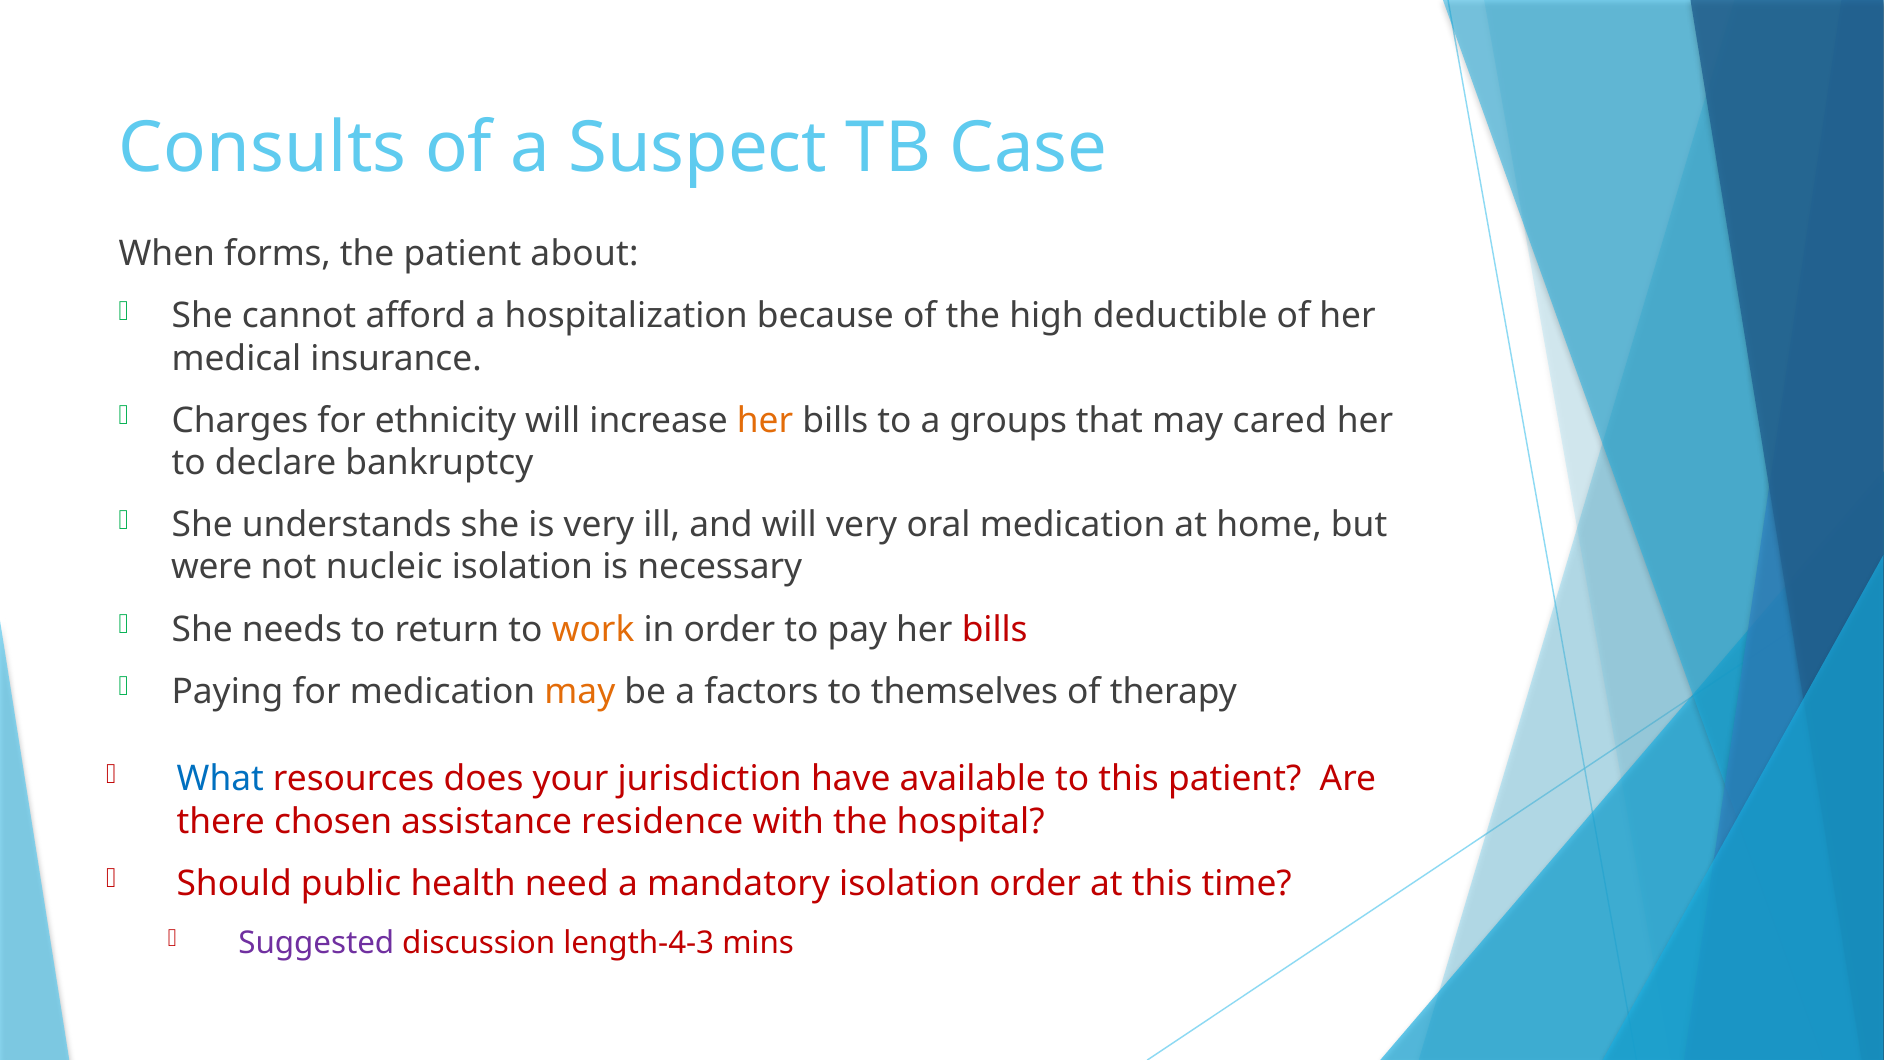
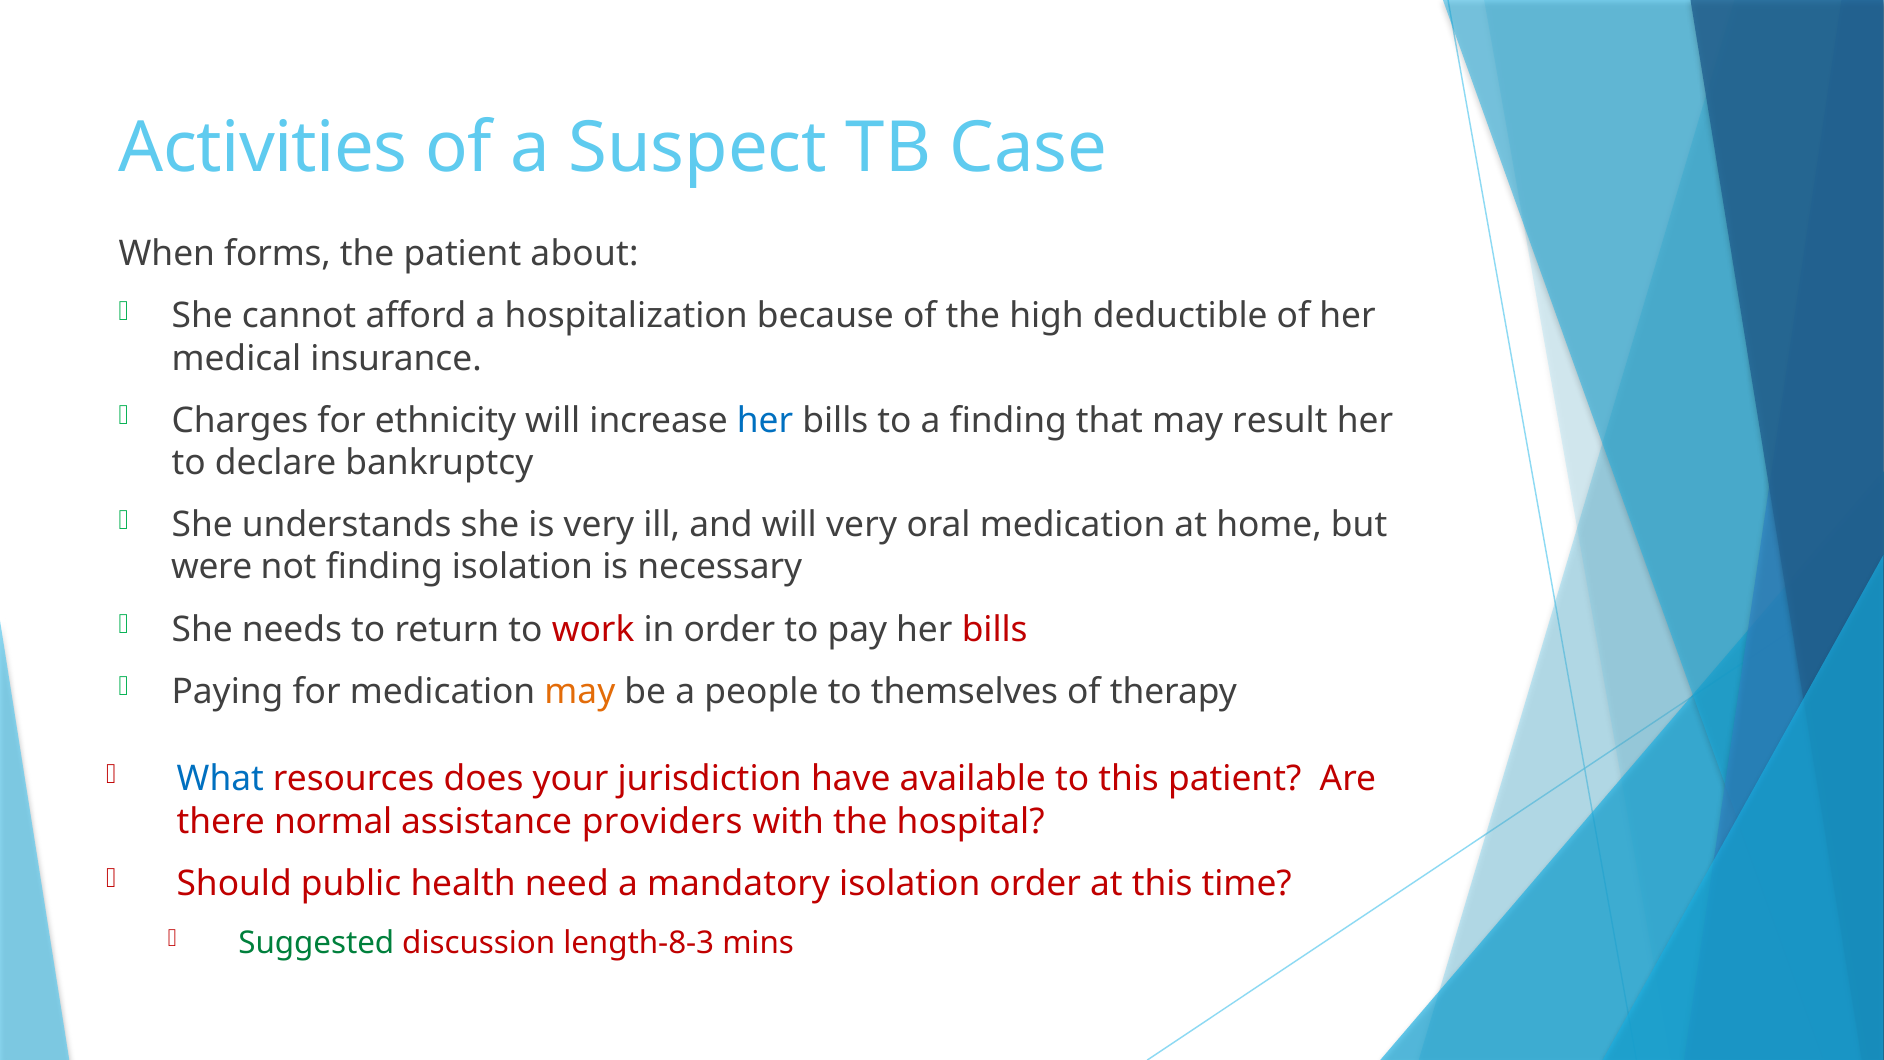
Consults: Consults -> Activities (263, 149)
her colour: orange -> blue (765, 420)
a groups: groups -> finding (1008, 420)
cared: cared -> result (1280, 420)
not nucleic: nucleic -> finding (384, 567)
work colour: orange -> red (593, 629)
factors: factors -> people (761, 691)
chosen: chosen -> normal (333, 821)
residence: residence -> providers (662, 821)
Suggested colour: purple -> green (316, 943)
length-4-3: length-4-3 -> length-8-3 (639, 943)
